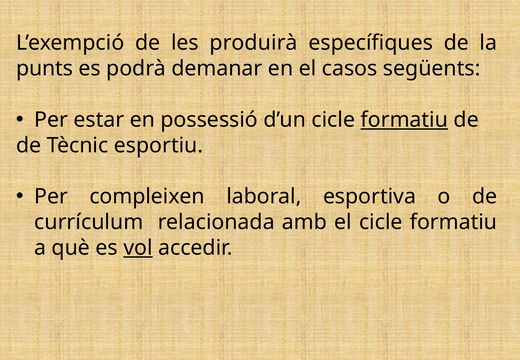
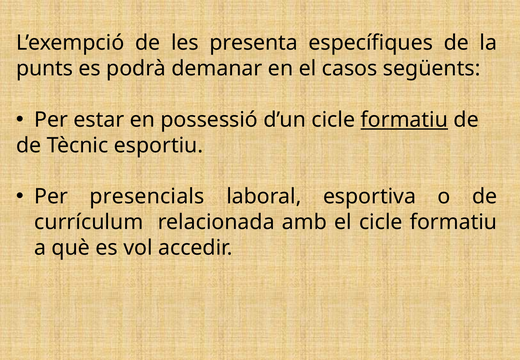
produirà: produirà -> presenta (254, 43)
compleixen: compleixen -> presencials (147, 197)
vol underline: present -> none (138, 248)
